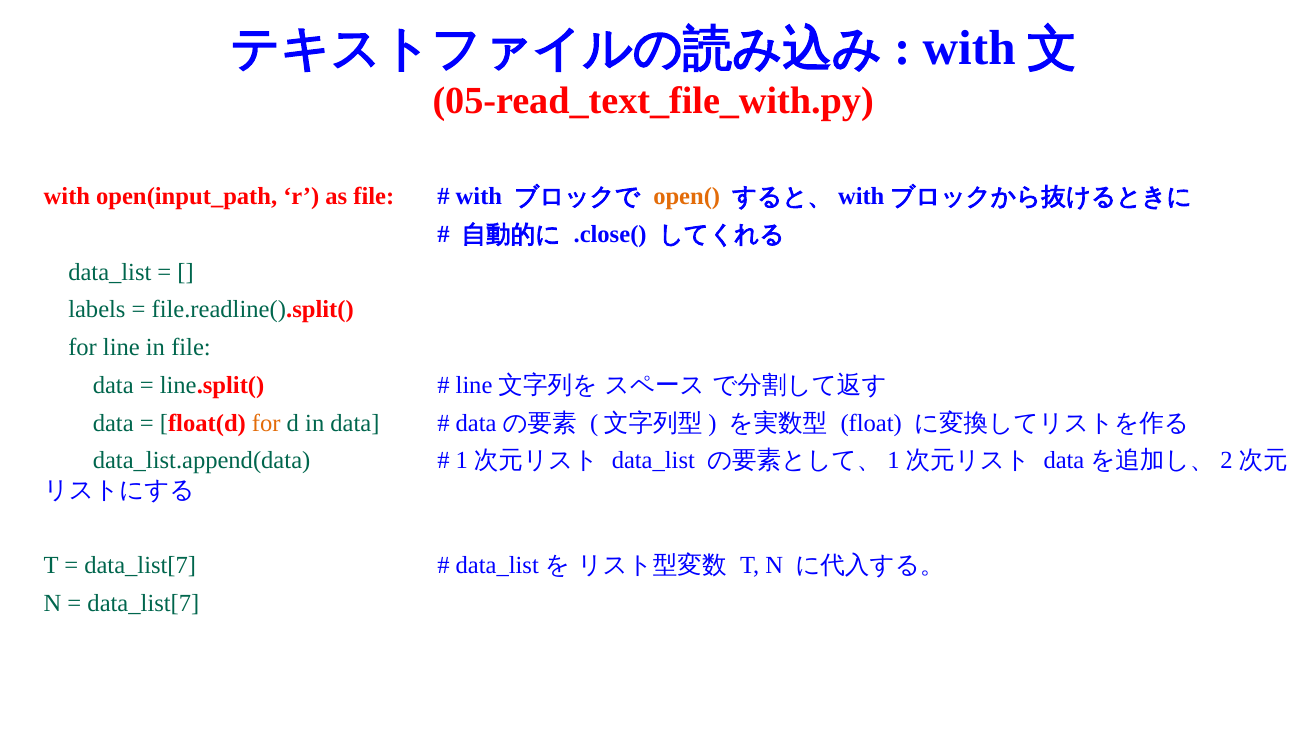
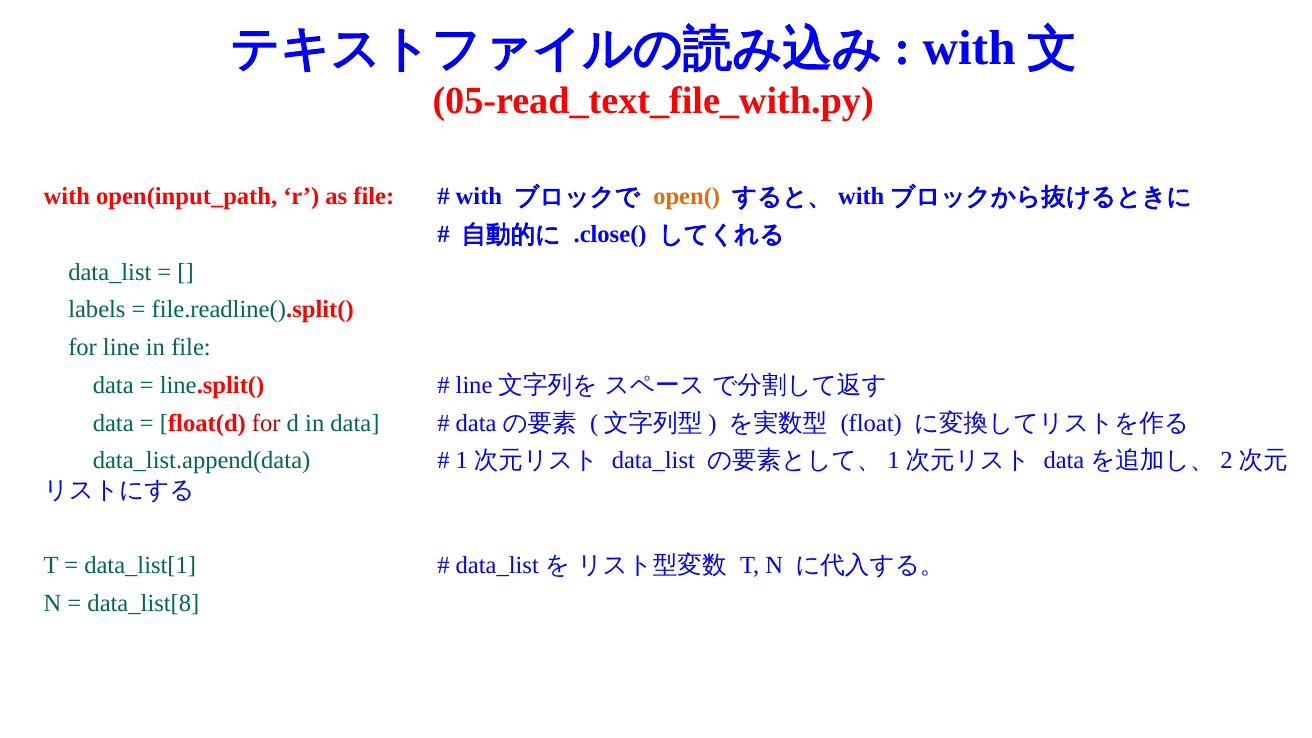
for colour: orange -> red (266, 423)
data_list[7: data_list[7 -> data_list[1 (140, 566)
data_list[7: data_list[7 -> data_list[8 (143, 604)
